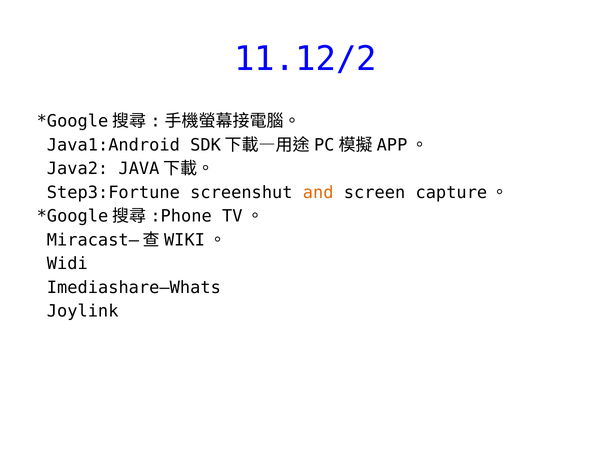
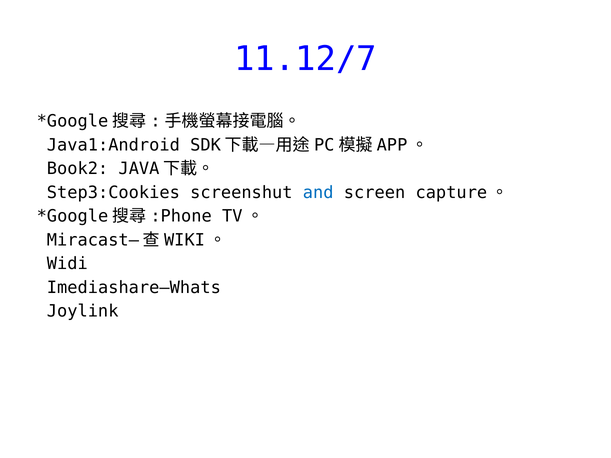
11.12/2: 11.12/2 -> 11.12/7 (305, 59)
Java2: Java2 -> Book2 (78, 169)
Step3:Fortune: Step3:Fortune -> Step3:Cookies (113, 193)
and colour: orange -> blue (318, 193)
